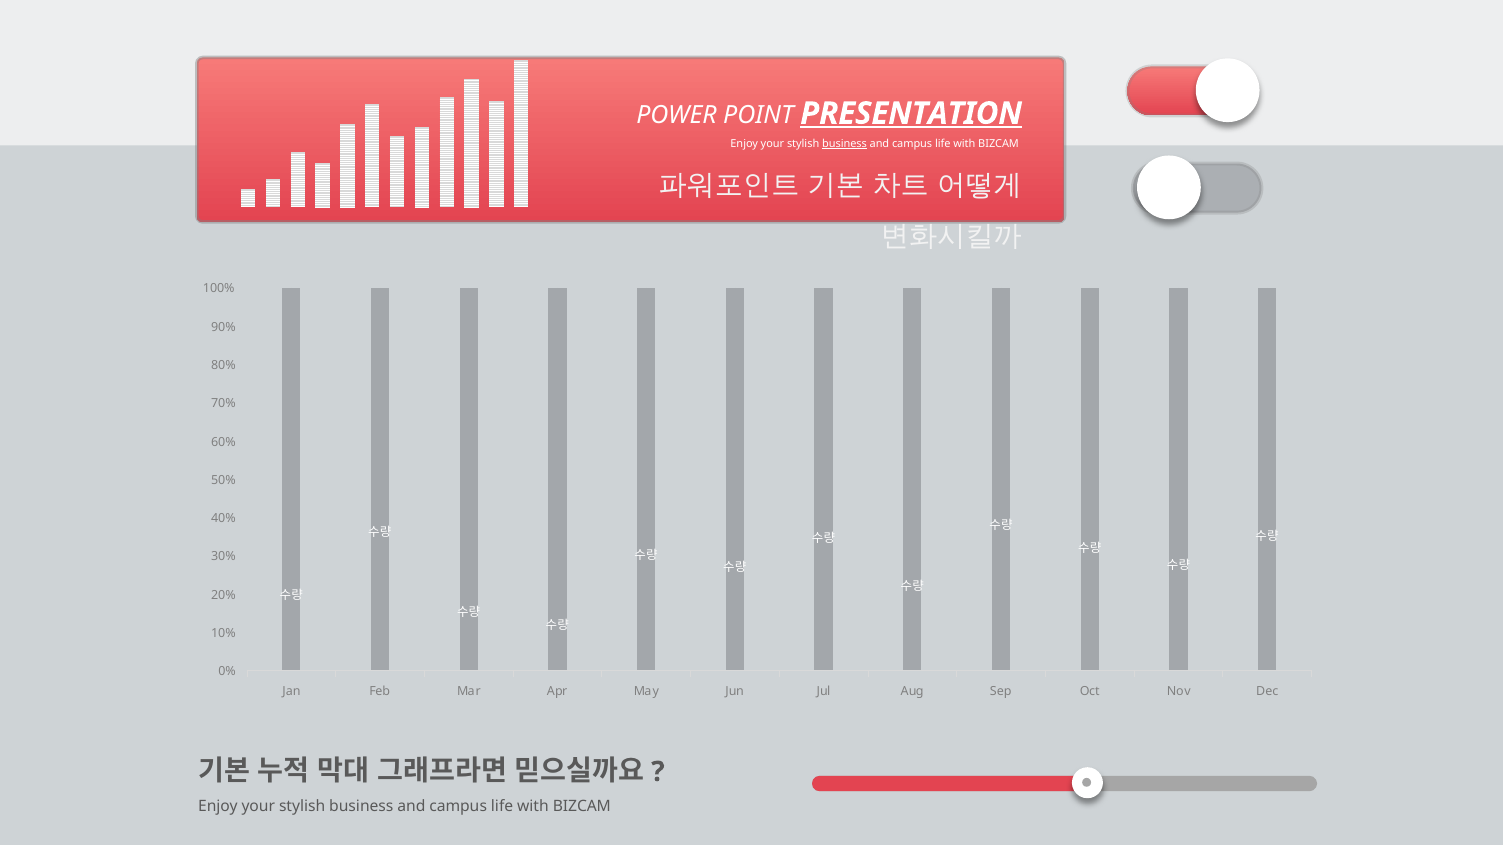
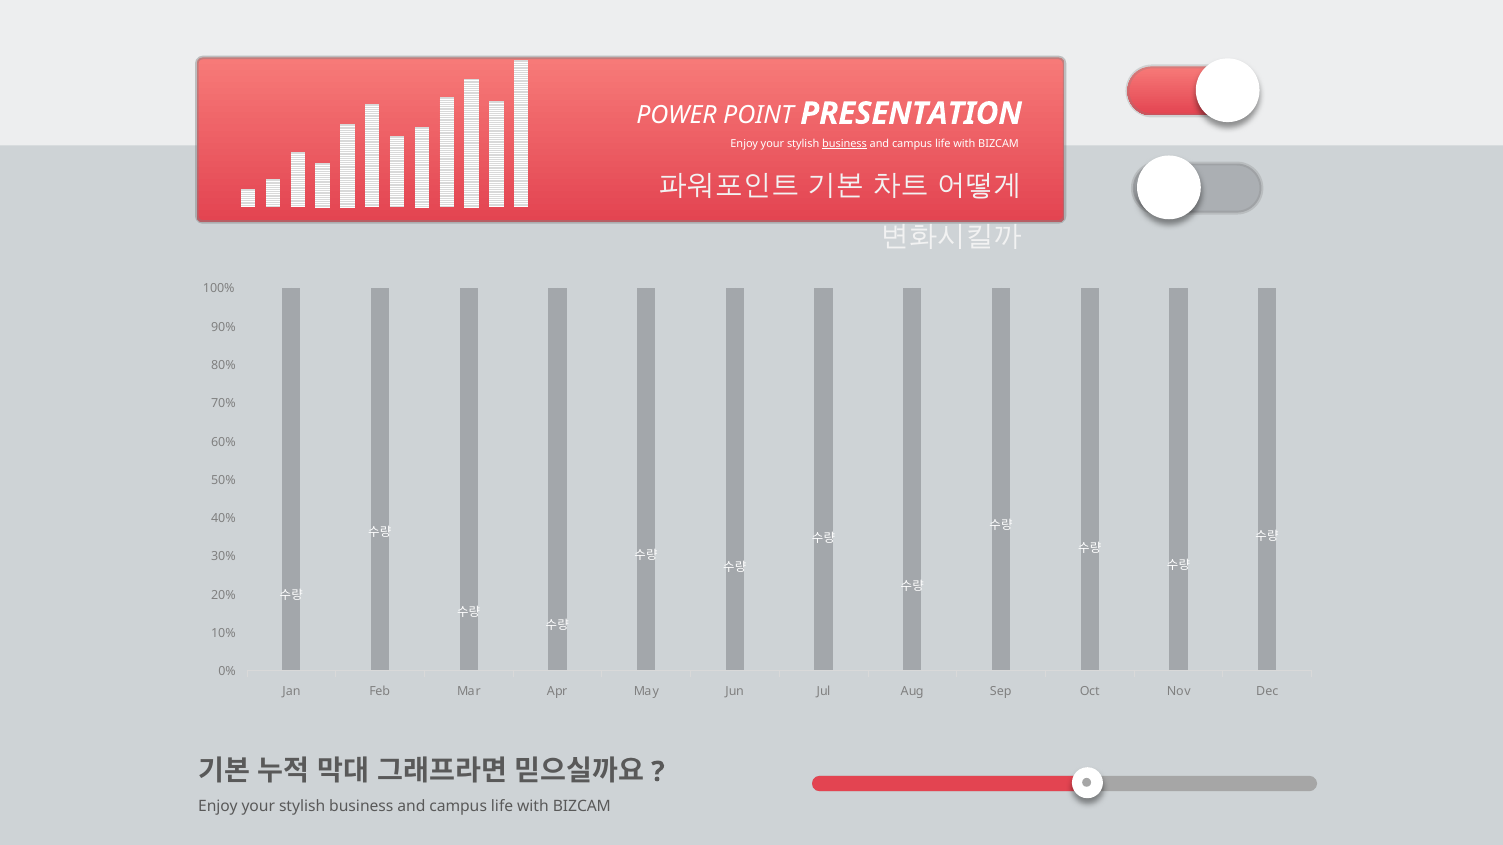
PRESENTATION underline: present -> none (911, 113)
